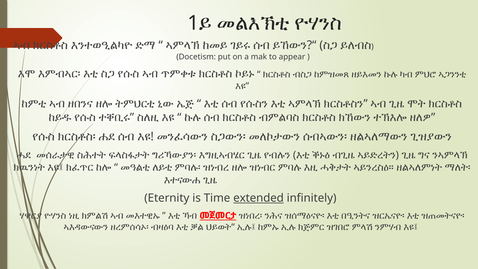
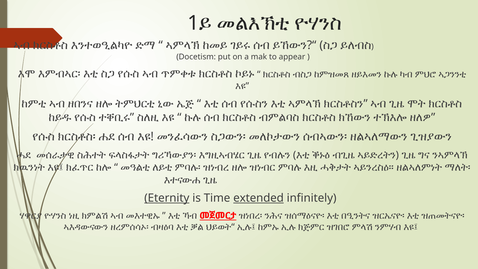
Eternity underline: none -> present (167, 198)
